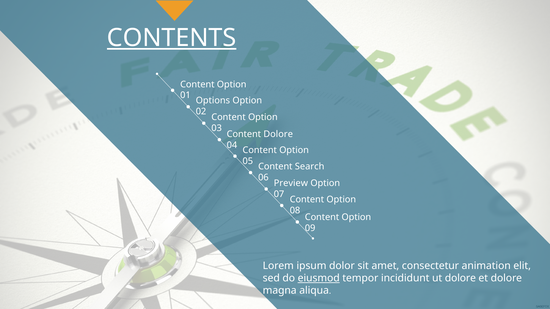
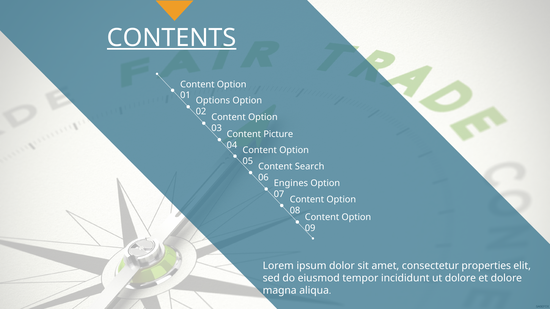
Content Dolore: Dolore -> Picture (278, 134)
Preview: Preview -> Engines (291, 183)
animation: animation -> properties (486, 266)
eiusmod underline: present -> none (319, 278)
